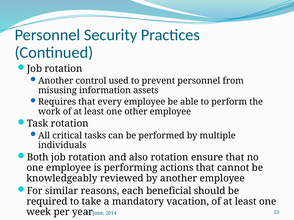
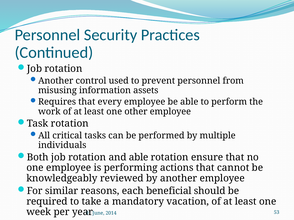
and also: also -> able (139, 158)
